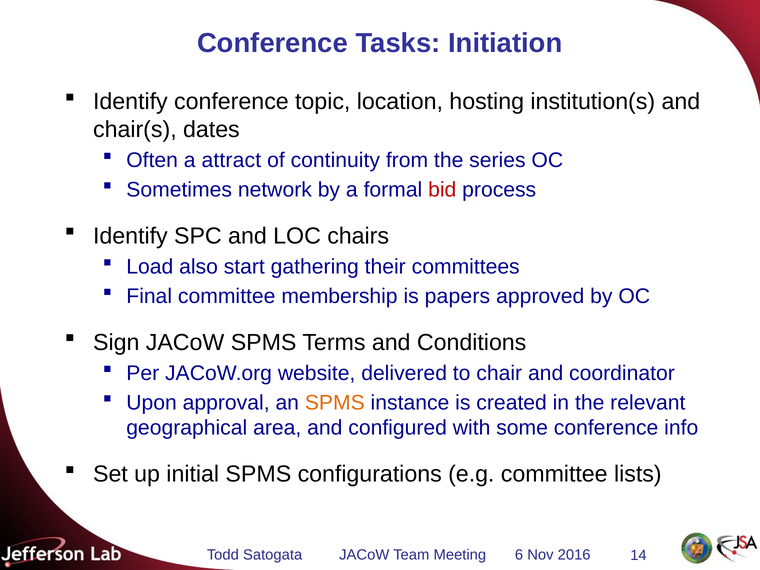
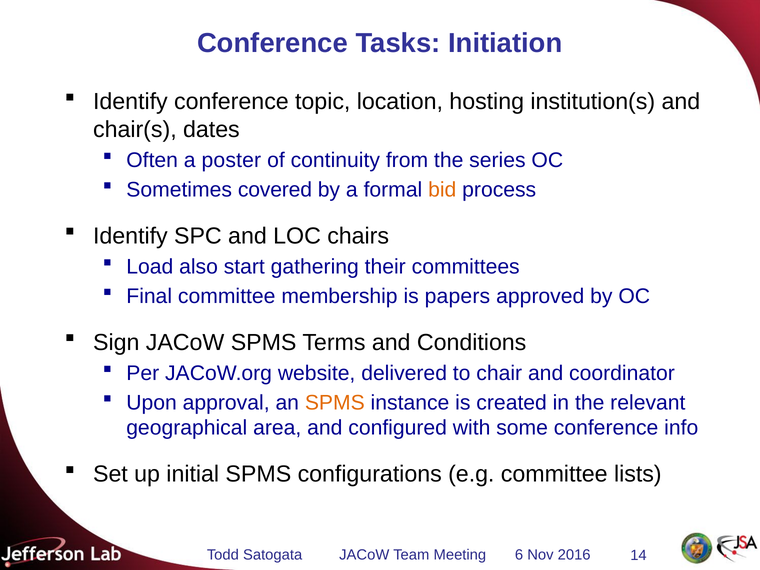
attract: attract -> poster (231, 160)
network: network -> covered (275, 190)
bid colour: red -> orange (442, 190)
